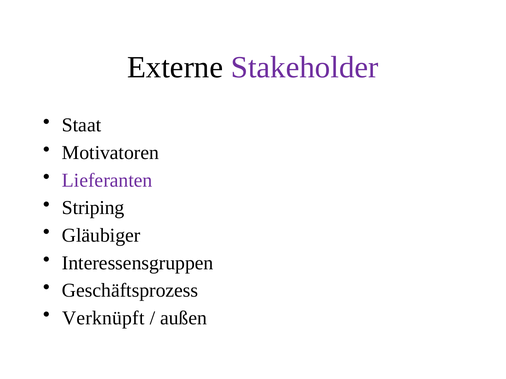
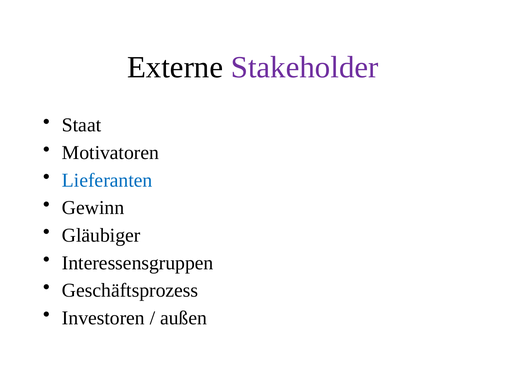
Lieferanten colour: purple -> blue (107, 180)
Striping: Striping -> Gewinn (93, 208)
Verknüpft: Verknüpft -> Investoren (103, 318)
